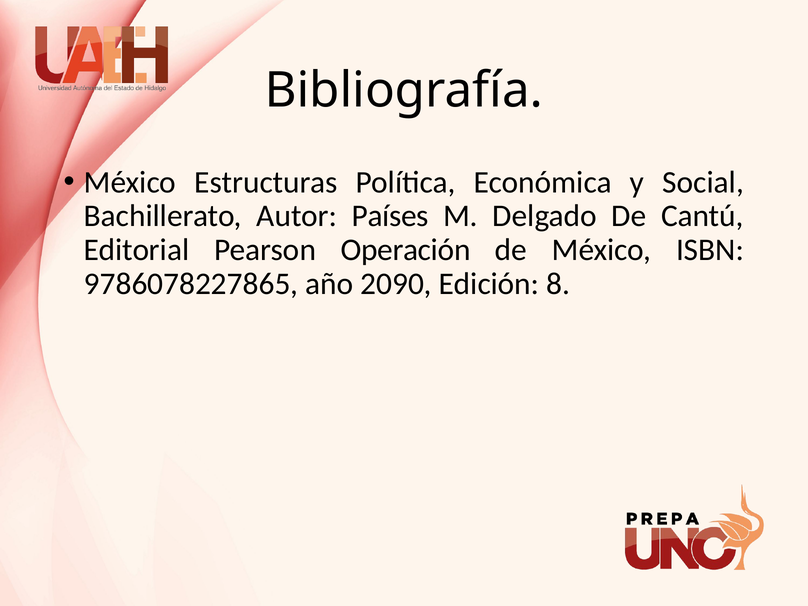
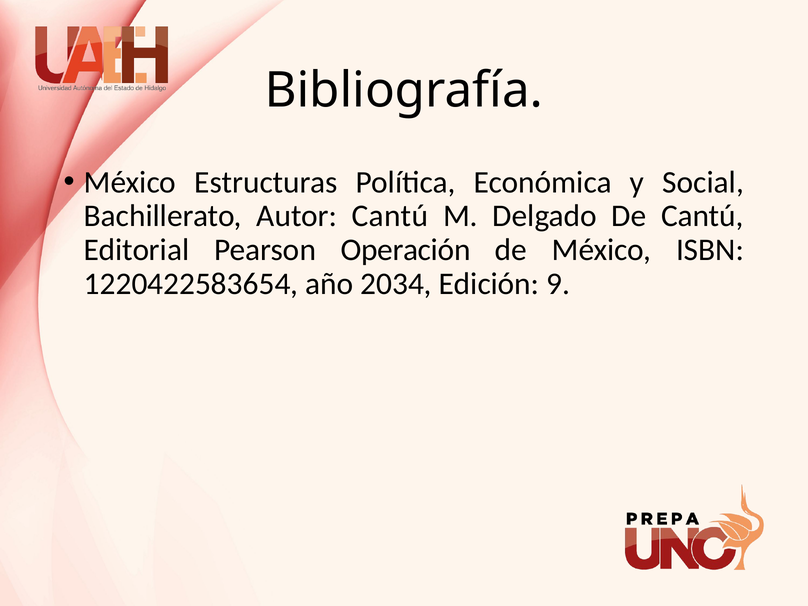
Autor Países: Países -> Cantú (390, 216)
9786078227865: 9786078227865 -> 1220422583654 (191, 284)
2090: 2090 -> 2034 (396, 284)
8: 8 -> 9 (558, 284)
